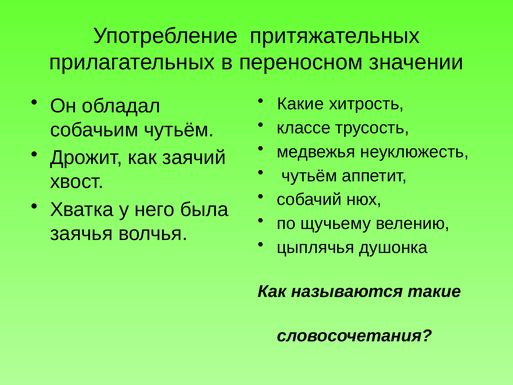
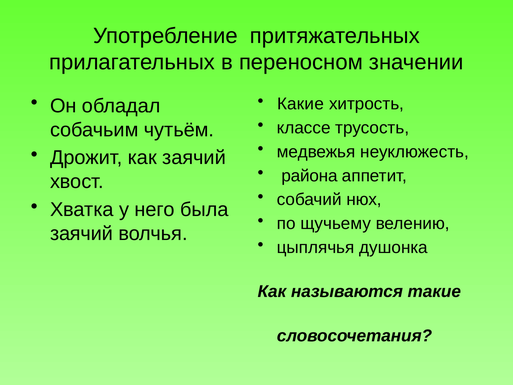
чутьём: чутьём -> района (309, 176)
заячья: заячья -> заячий (82, 233)
